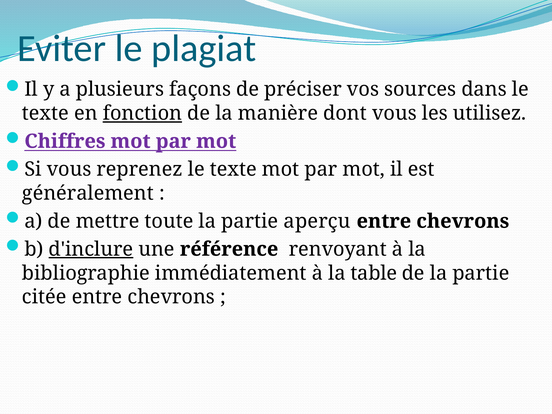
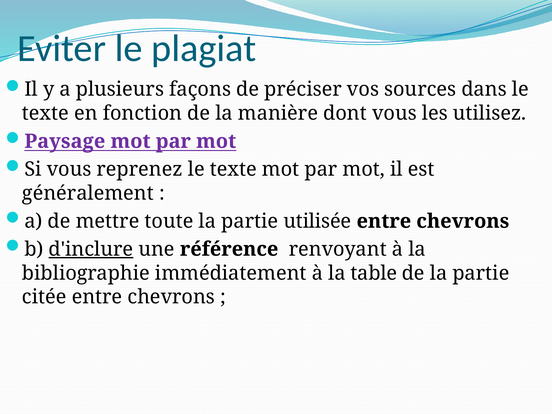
fonction underline: present -> none (142, 113)
Chiffres: Chiffres -> Paysage (65, 141)
aperçu: aperçu -> utilisée (317, 221)
